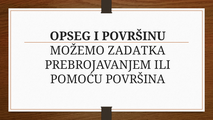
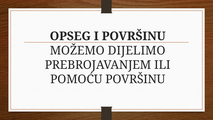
ZADATKA: ZADATKA -> DIJELIMO (137, 50)
POMOĆU POVRŠINA: POVRŠINA -> POVRŠINU (135, 79)
